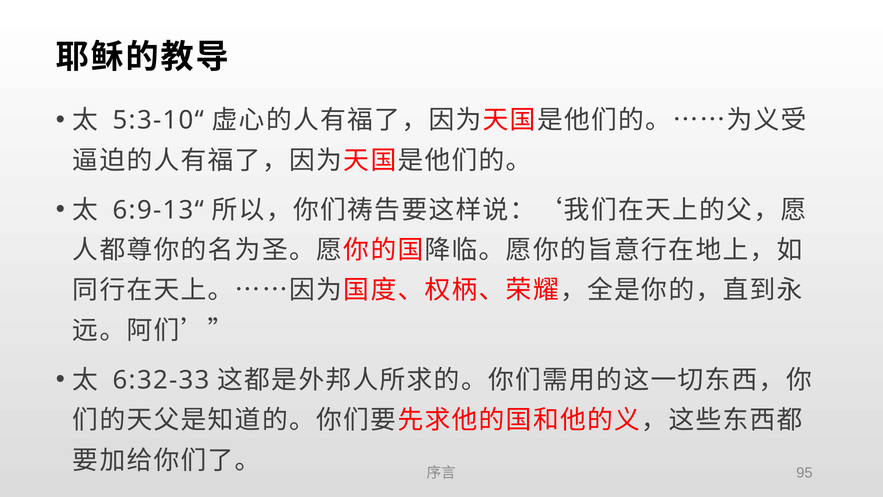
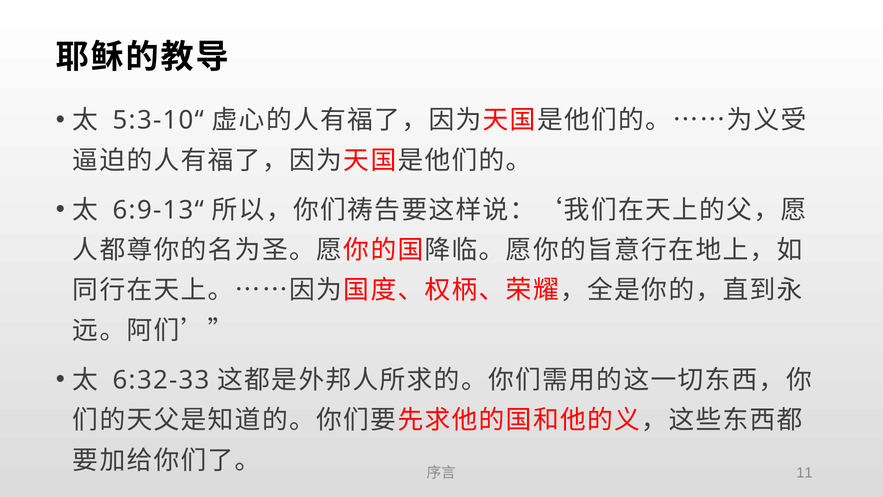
95: 95 -> 11 (804, 472)
